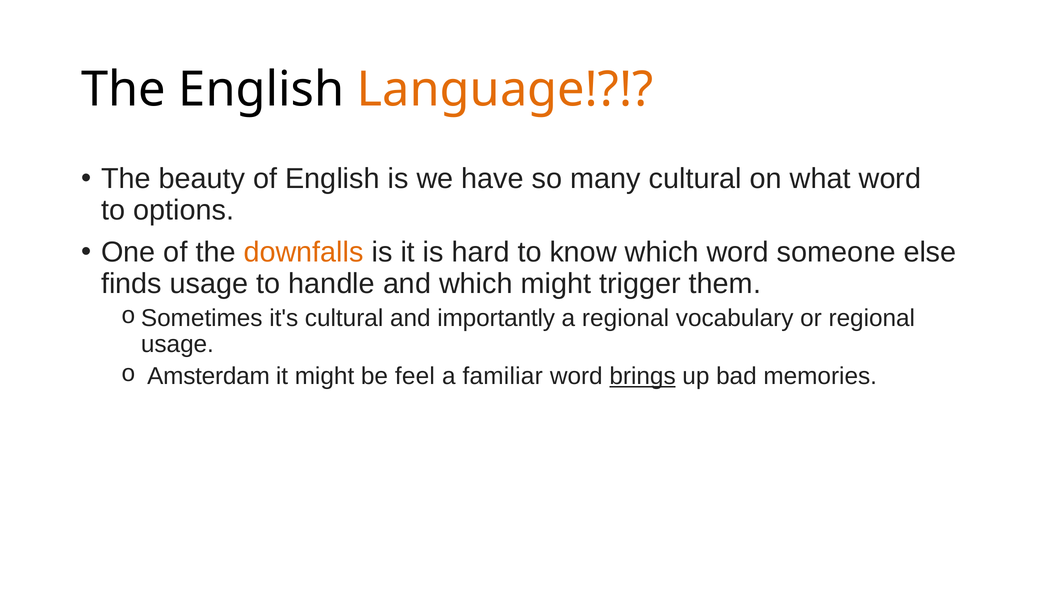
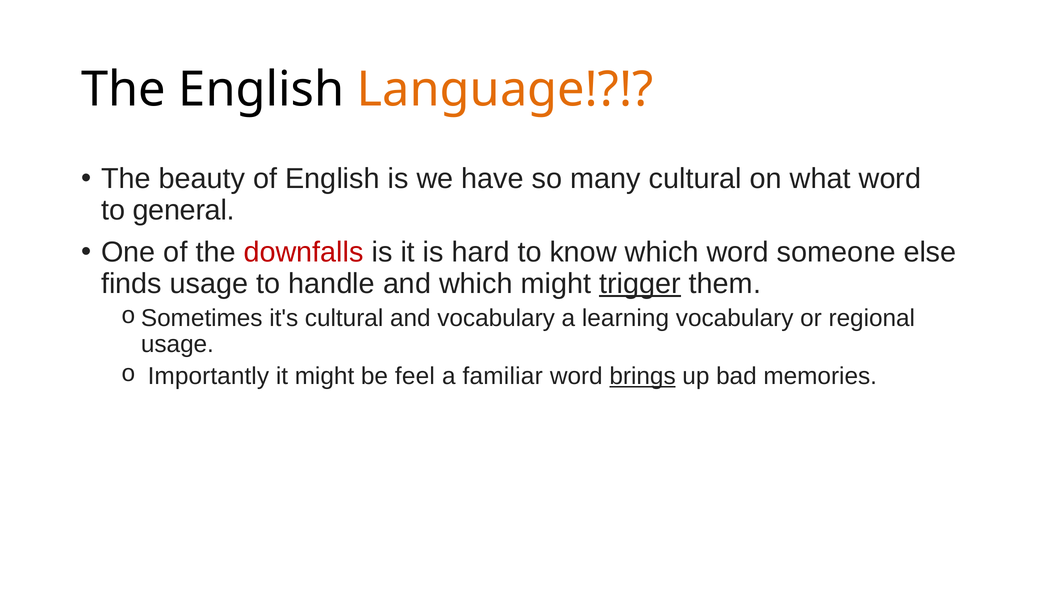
options: options -> general (184, 210)
downfalls colour: orange -> red (304, 252)
trigger underline: none -> present (640, 283)
and importantly: importantly -> vocabulary (496, 318)
a regional: regional -> learning (626, 318)
Amsterdam: Amsterdam -> Importantly (208, 376)
